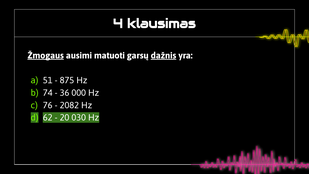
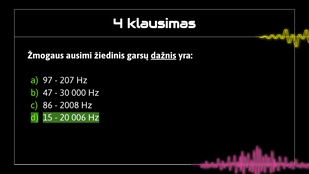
Žmogaus underline: present -> none (46, 55)
matuoti: matuoti -> žiedinis (109, 55)
51: 51 -> 97 (48, 80)
875: 875 -> 207 (67, 80)
74: 74 -> 47 (48, 93)
36: 36 -> 30 (65, 93)
76: 76 -> 86 (48, 105)
2082: 2082 -> 2008 (69, 105)
62: 62 -> 15 (48, 118)
030: 030 -> 006 (79, 118)
